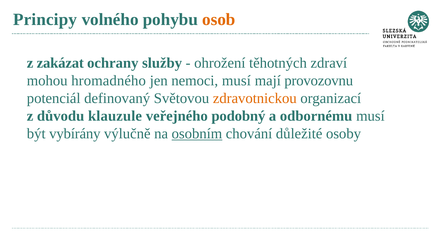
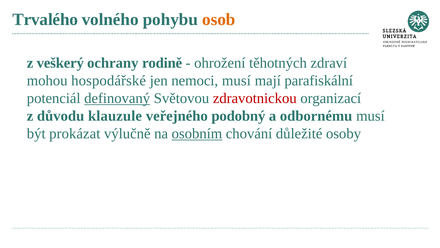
Principy: Principy -> Trvalého (45, 20)
zakázat: zakázat -> veškerý (60, 63)
služby: služby -> rodině (162, 63)
hromadného: hromadného -> hospodářské (109, 81)
provozovnu: provozovnu -> parafiskální (319, 81)
definovaný underline: none -> present (117, 98)
zdravotnickou colour: orange -> red (255, 98)
vybírány: vybírány -> prokázat (75, 133)
